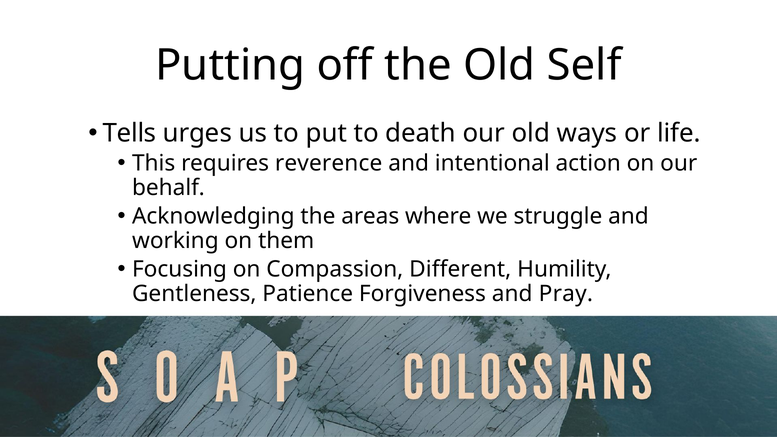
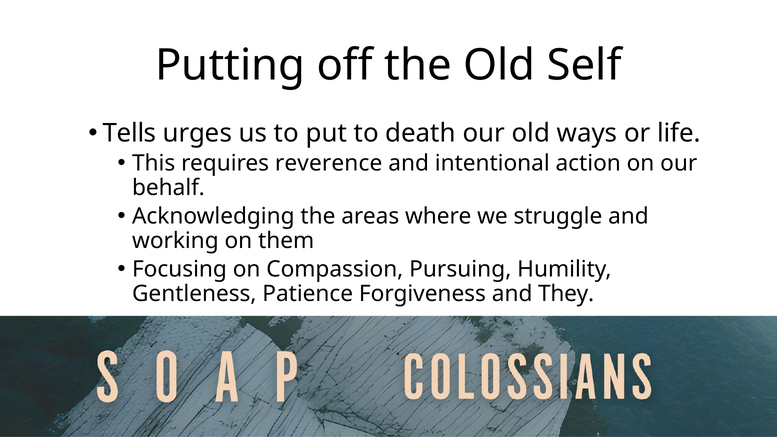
Different: Different -> Pursuing (460, 269)
Pray: Pray -> They (566, 294)
